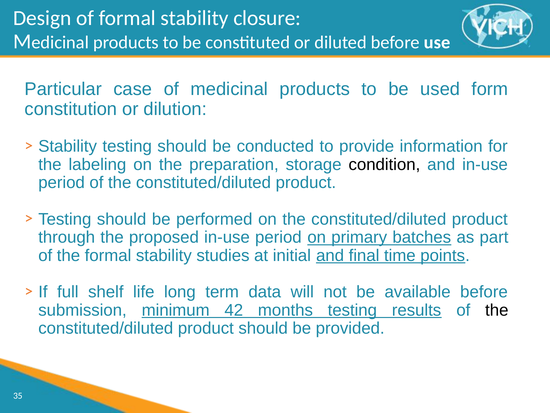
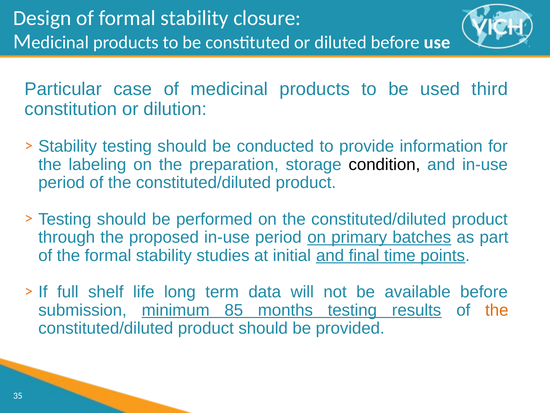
form: form -> third (490, 89)
42: 42 -> 85 (234, 310)
the colour: black -> orange (497, 310)
